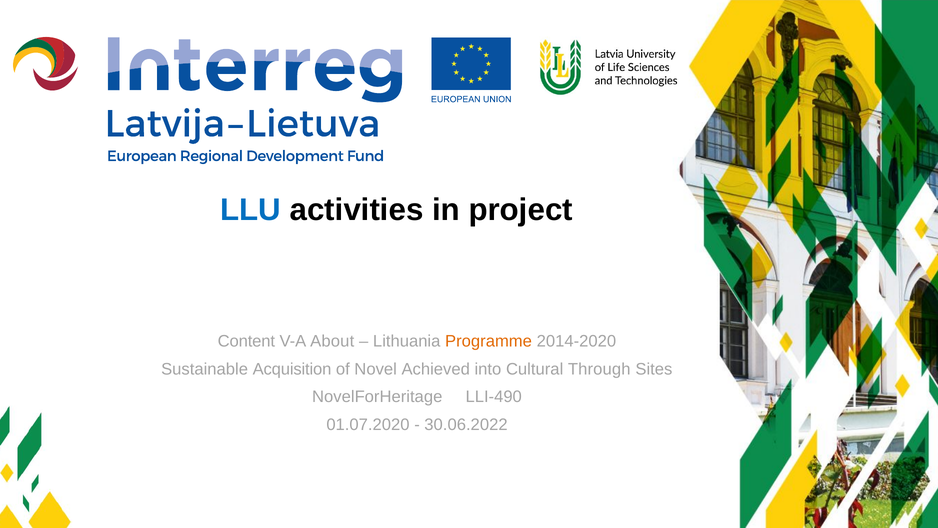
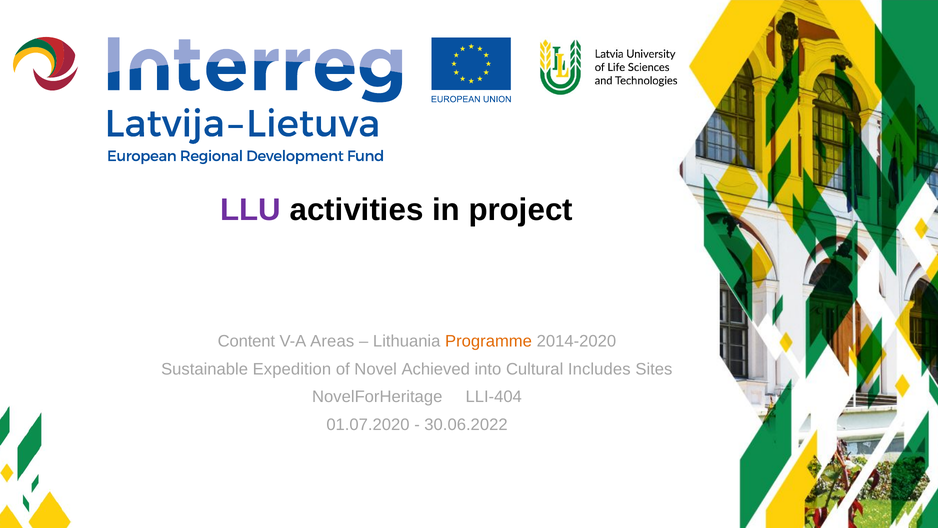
LLU colour: blue -> purple (251, 210)
About: About -> Areas (332, 341)
Acquisition: Acquisition -> Expedition (292, 369)
Through: Through -> Includes (599, 369)
LLI-490: LLI-490 -> LLI-404 (494, 397)
